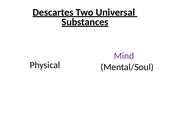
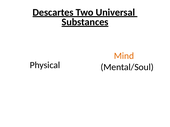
Mind colour: purple -> orange (124, 56)
